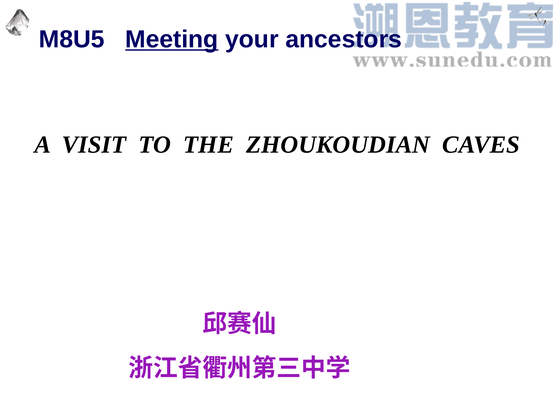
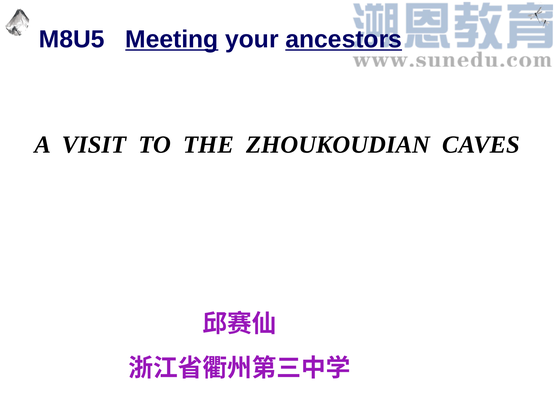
ancestors underline: none -> present (344, 39)
